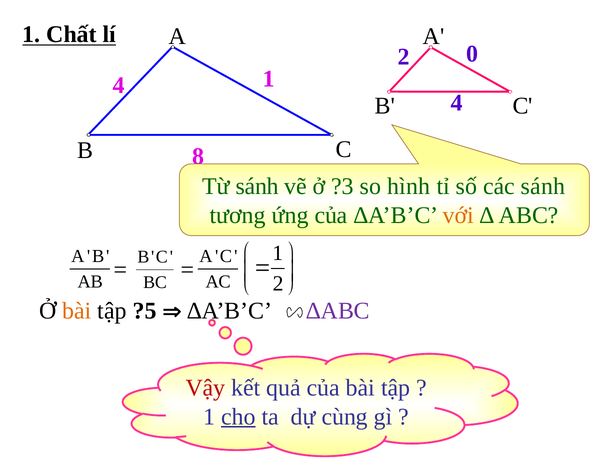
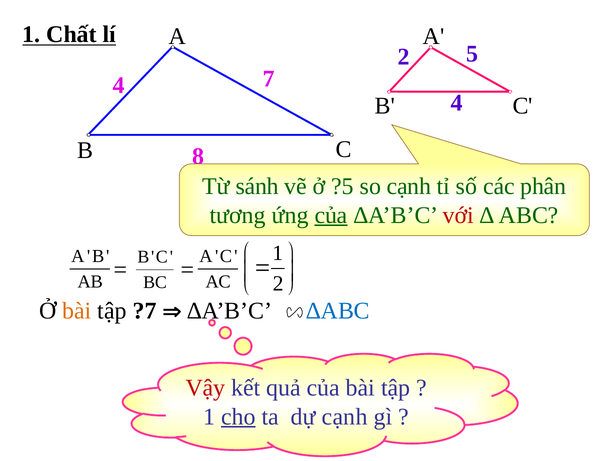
0: 0 -> 5 (472, 54)
4 1: 1 -> 7 (269, 79)
?3: ?3 -> ?5 (343, 187)
so hình: hình -> cạnh (409, 187)
các sánh: sánh -> phân (543, 187)
của underline: none -> present (331, 215)
với colour: orange -> red (458, 215)
?5: ?5 -> ?7 (145, 311)
∆ABC colour: purple -> blue (338, 311)
dự cùng: cùng -> cạnh (345, 417)
